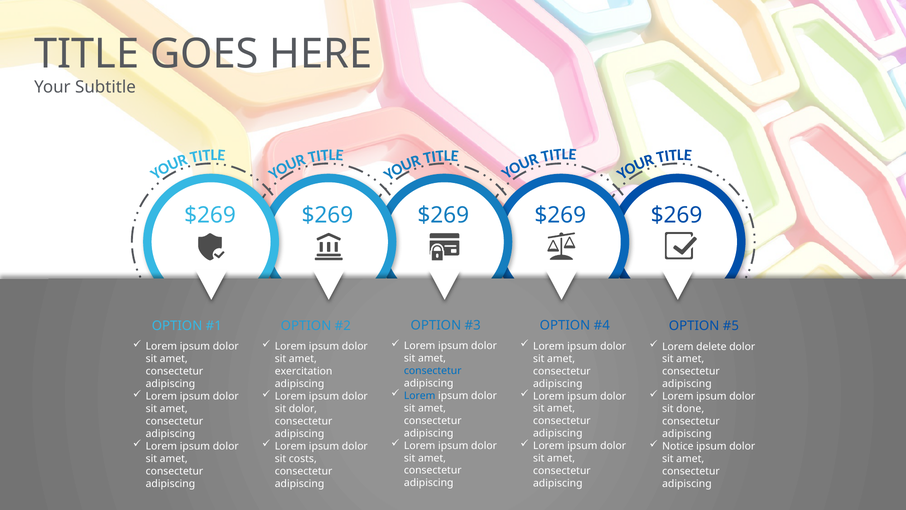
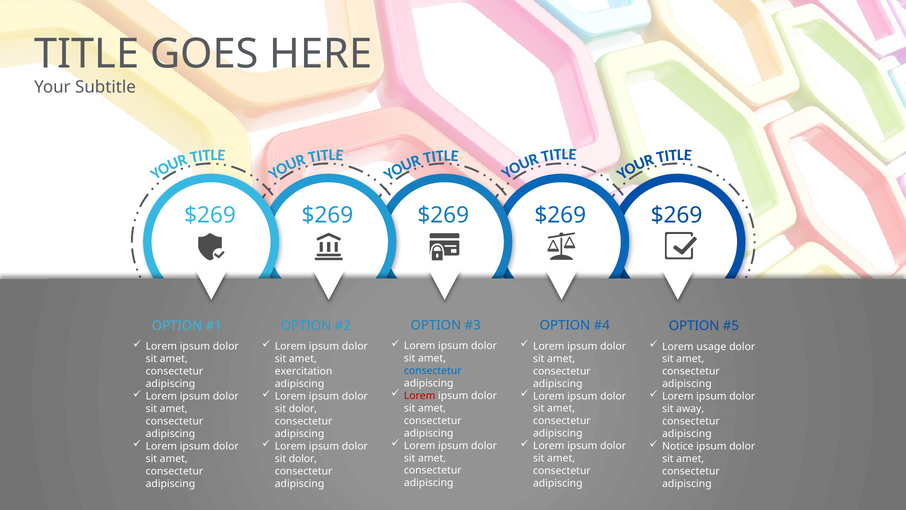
delete: delete -> usage (711, 346)
Lorem colour: blue -> red (420, 395)
done: done -> away (690, 409)
costs: costs -> dolor (303, 458)
